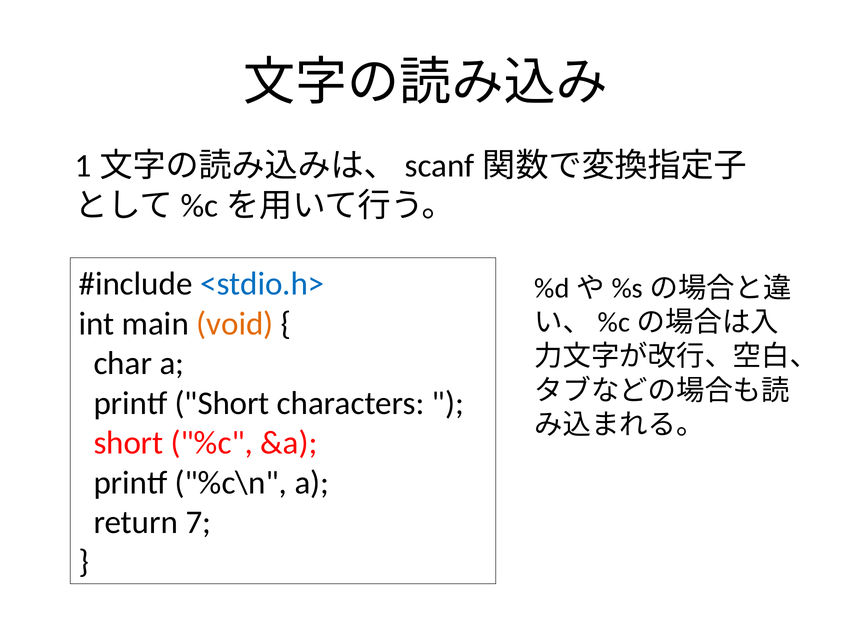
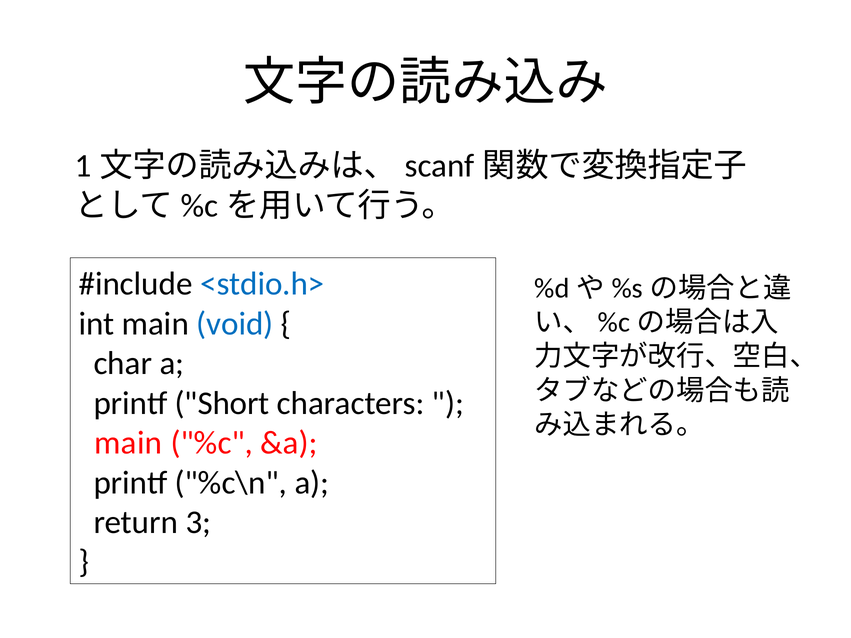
void colour: orange -> blue (235, 324)
short: short -> main (128, 443)
7: 7 -> 3 (198, 523)
